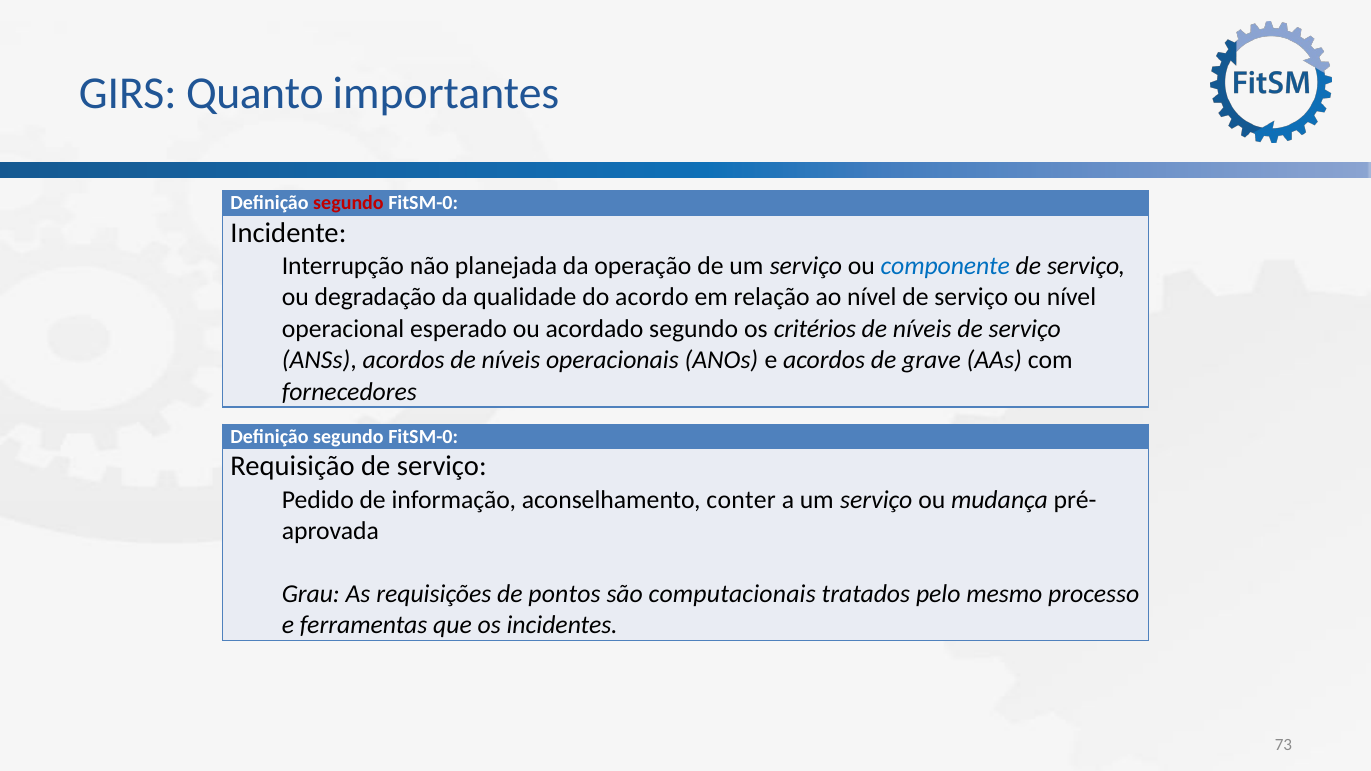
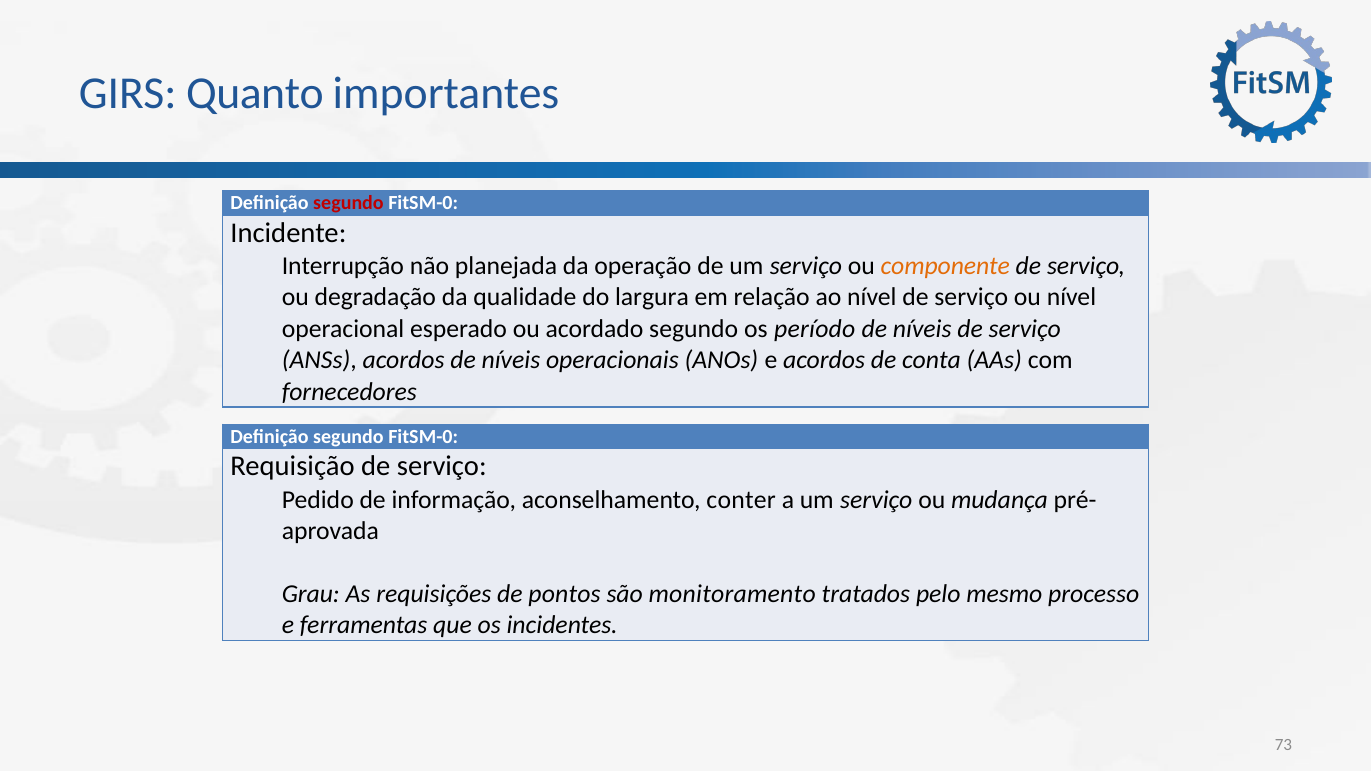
componente colour: blue -> orange (945, 266)
acordo: acordo -> largura (652, 298)
critérios: critérios -> período (815, 329)
grave: grave -> conta (931, 360)
computacionais: computacionais -> monitoramento (732, 594)
